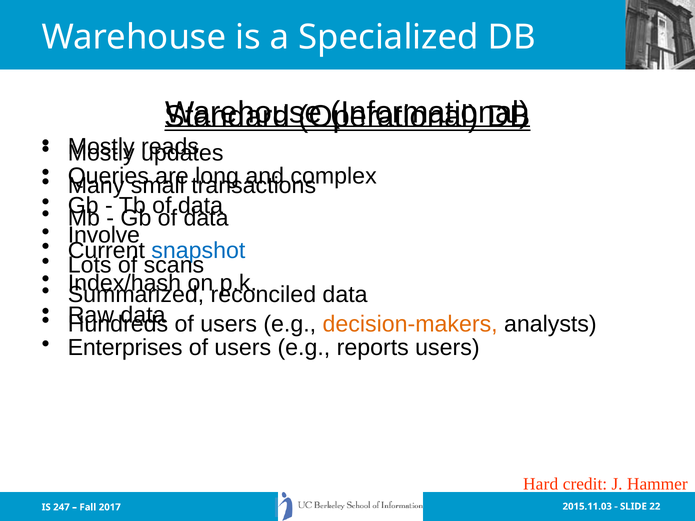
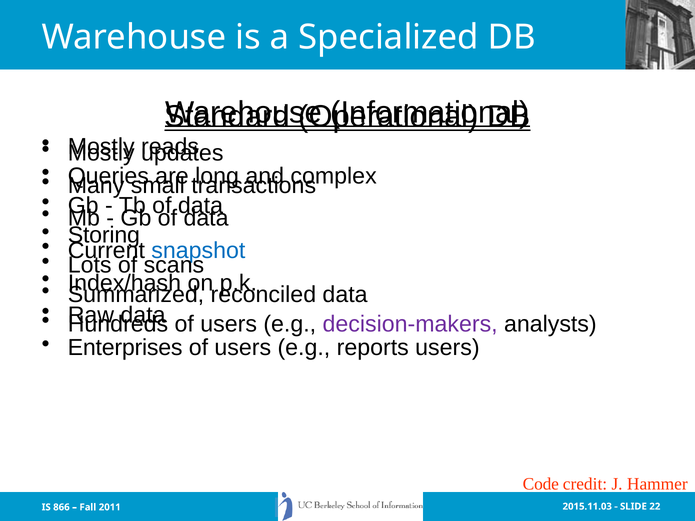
Involve: Involve -> Storing (104, 235)
decision-makers colour: orange -> purple (410, 324)
Hard: Hard -> Code (541, 484)
247: 247 -> 866 (61, 507)
2017: 2017 -> 2011 (110, 507)
